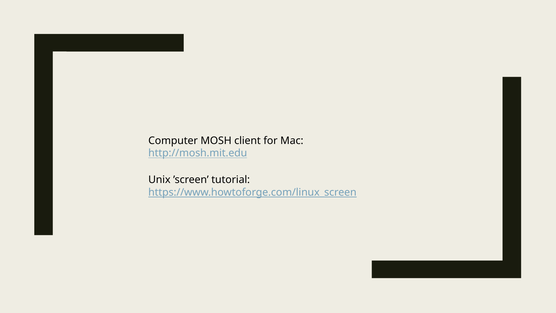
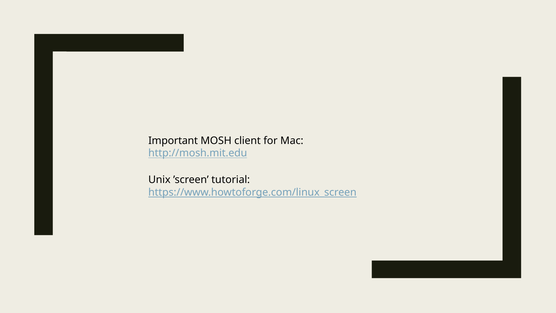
Computer: Computer -> Important (173, 140)
